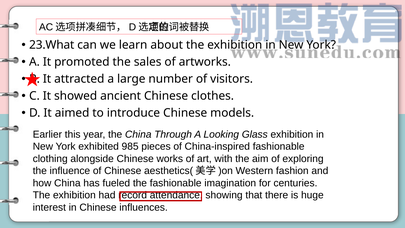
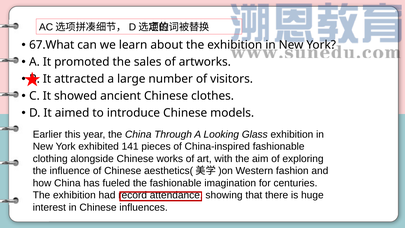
23.What: 23.What -> 67.What (52, 45)
985: 985 -> 141 (130, 147)
